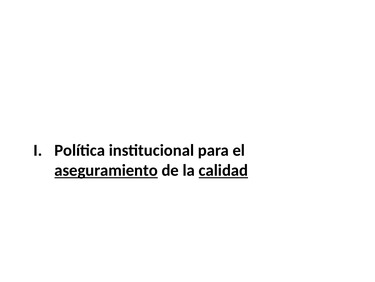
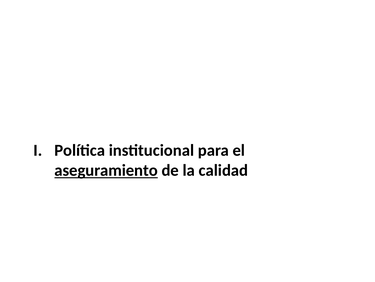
calidad underline: present -> none (223, 170)
